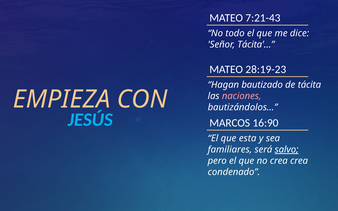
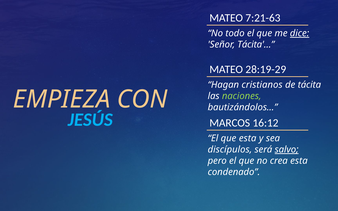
7:21-43: 7:21-43 -> 7:21-63 (263, 18)
dice underline: none -> present (300, 33)
28:19-23: 28:19-23 -> 28:19-29 (266, 69)
bautizado: bautizado -> cristianos (262, 85)
naciones colour: pink -> light green (242, 96)
16:90: 16:90 -> 16:12 (266, 123)
familiares: familiares -> discípulos (230, 150)
crea crea: crea -> esta (299, 161)
